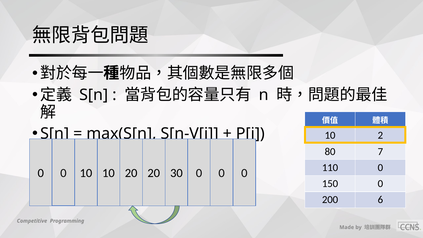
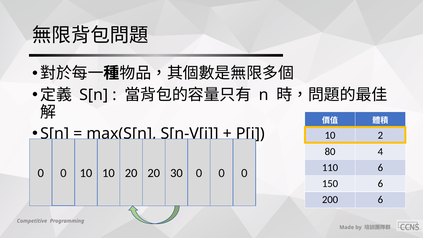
7: 7 -> 4 (380, 152)
110 0: 0 -> 6 (380, 168)
150 0: 0 -> 6 (380, 184)
